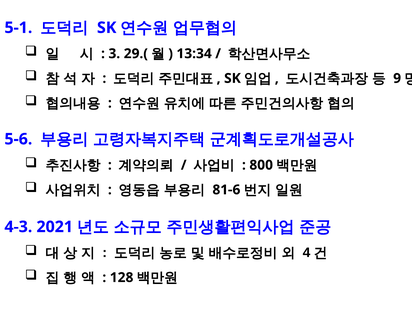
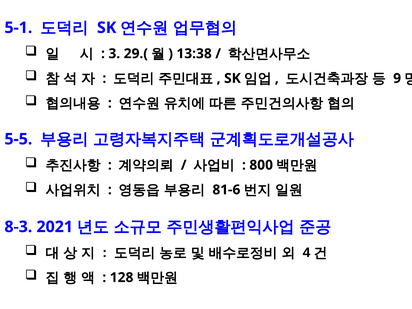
13:34: 13:34 -> 13:38 (194, 54)
5-6: 5-6 -> 5-5 (18, 139)
4-3: 4-3 -> 8-3 (18, 227)
